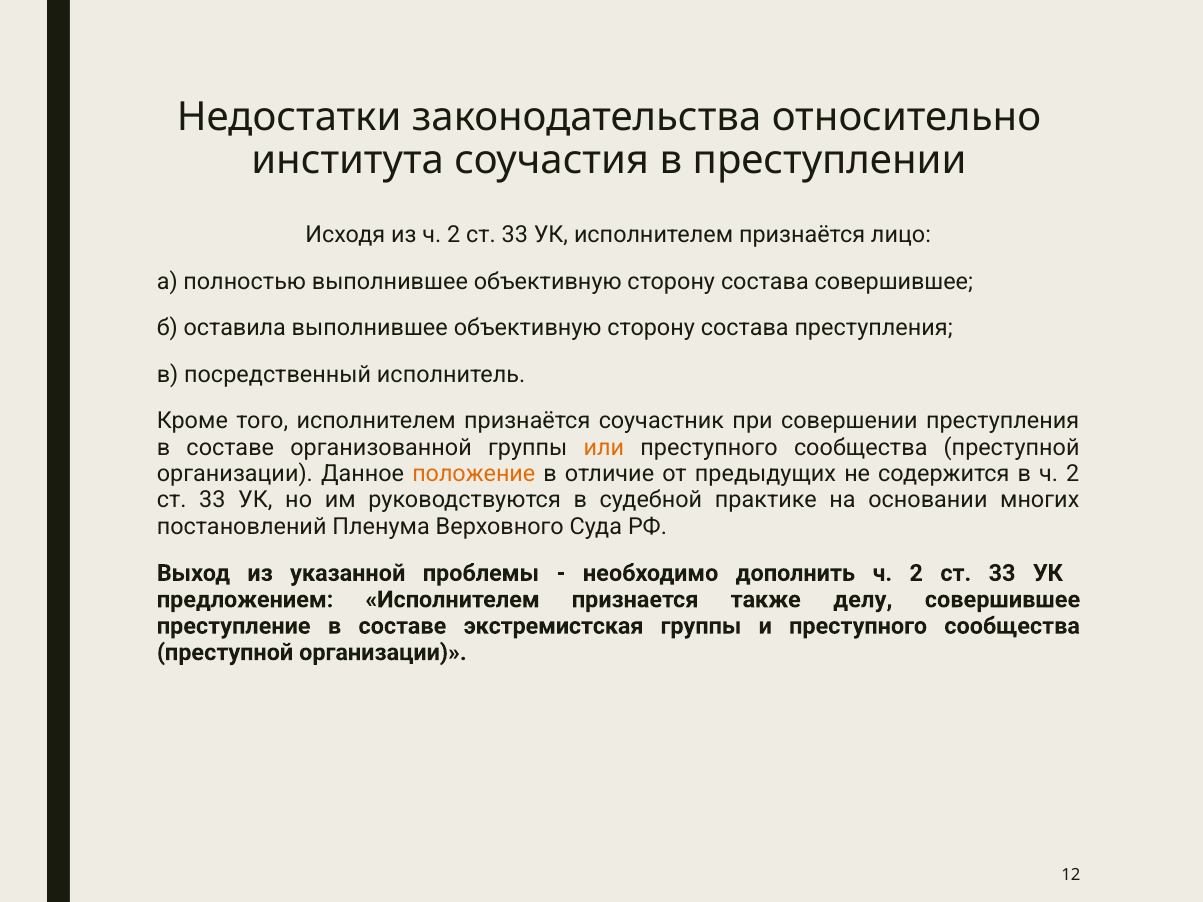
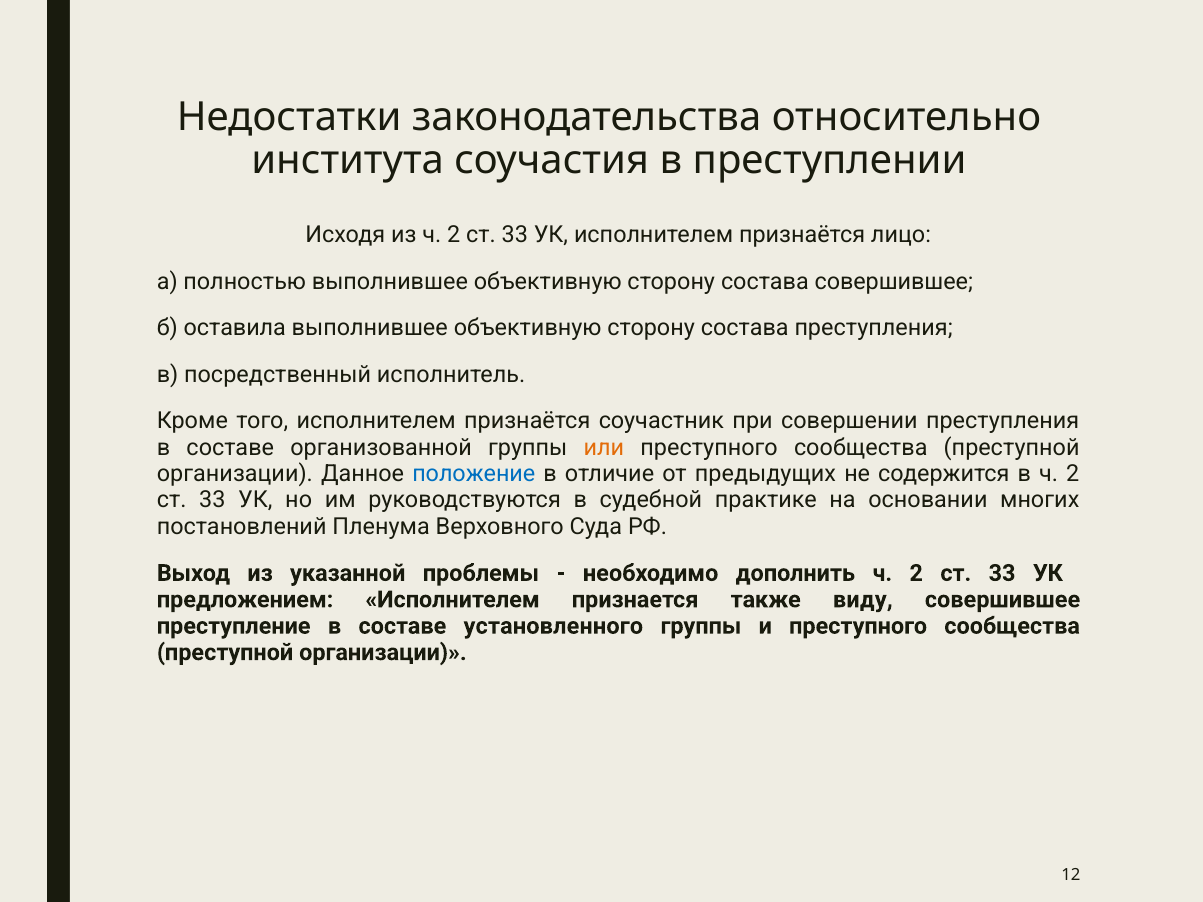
положение colour: orange -> blue (474, 474)
делу: делу -> виду (863, 600)
экстремистская: экстремистская -> установленного (553, 626)
